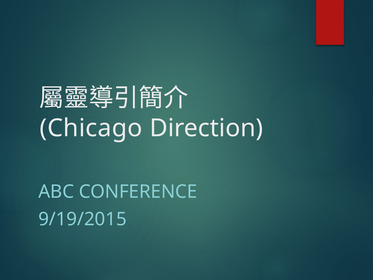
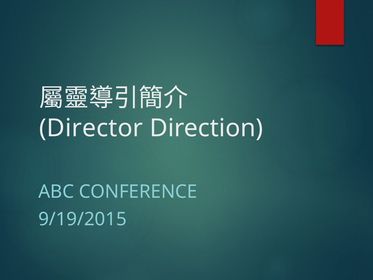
Chicago: Chicago -> Director (91, 128)
